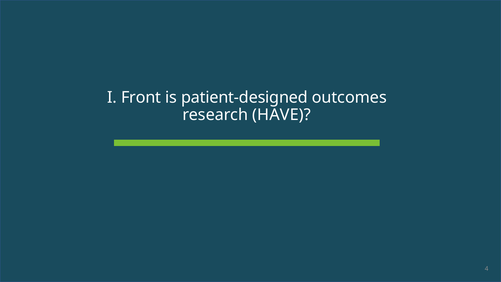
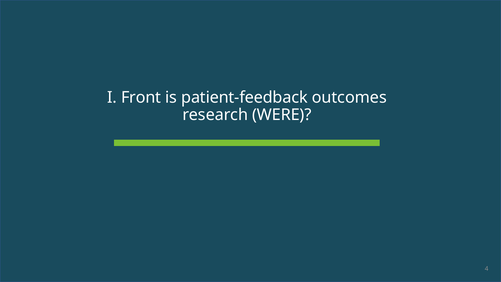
patient-designed: patient-designed -> patient-feedback (244, 97)
HAVE: HAVE -> WERE (282, 115)
